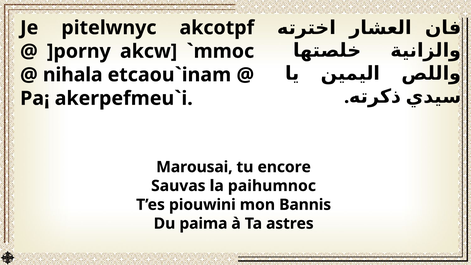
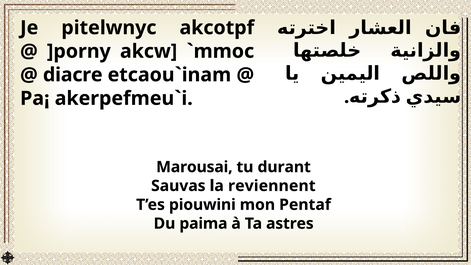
nihala: nihala -> diacre (73, 75)
encore: encore -> durant (284, 167)
paihumnoc: paihumnoc -> reviennent (272, 186)
Bannis: Bannis -> Pentaf (305, 205)
